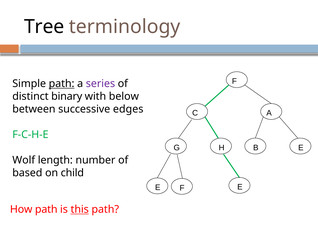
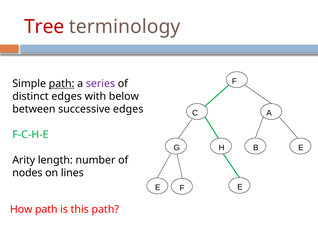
Tree colour: black -> red (44, 27)
distinct binary: binary -> edges (67, 96)
Wolf: Wolf -> Arity (24, 160)
based: based -> nodes (27, 173)
child: child -> lines (72, 173)
this underline: present -> none (80, 209)
